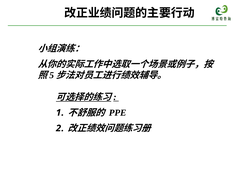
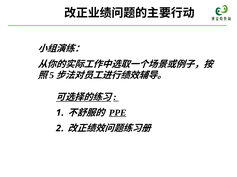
PPE underline: none -> present (118, 113)
